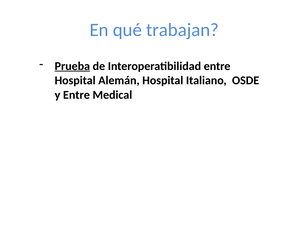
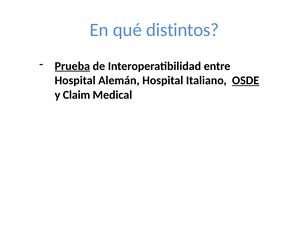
trabajan: trabajan -> distintos (183, 30)
OSDE underline: none -> present (246, 80)
y Entre: Entre -> Claim (77, 95)
